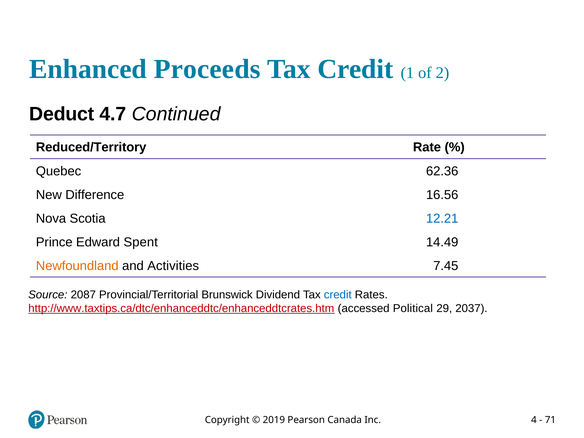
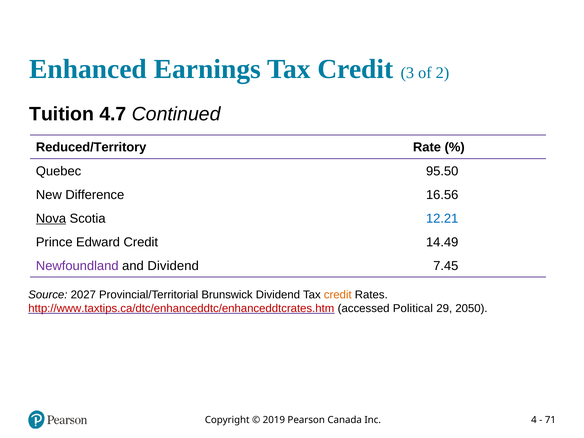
Proceeds: Proceeds -> Earnings (207, 69)
1: 1 -> 3 (407, 73)
Deduct: Deduct -> Tuition (62, 114)
62.36: 62.36 -> 95.50 (442, 171)
Nova underline: none -> present (51, 218)
Edward Spent: Spent -> Credit (141, 242)
Newfoundland colour: orange -> purple (77, 266)
and Activities: Activities -> Dividend (173, 266)
2087: 2087 -> 2027 (83, 295)
credit colour: blue -> orange (338, 295)
2037: 2037 -> 2050 (471, 308)
